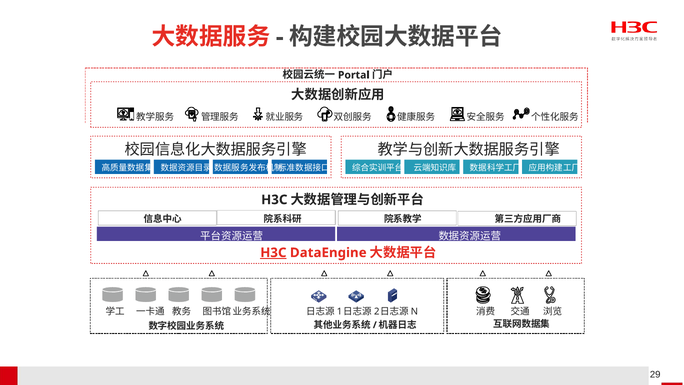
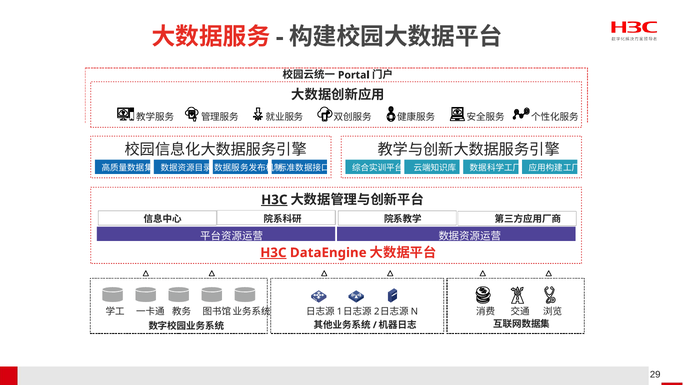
H3C underline: none -> present (274, 200)
